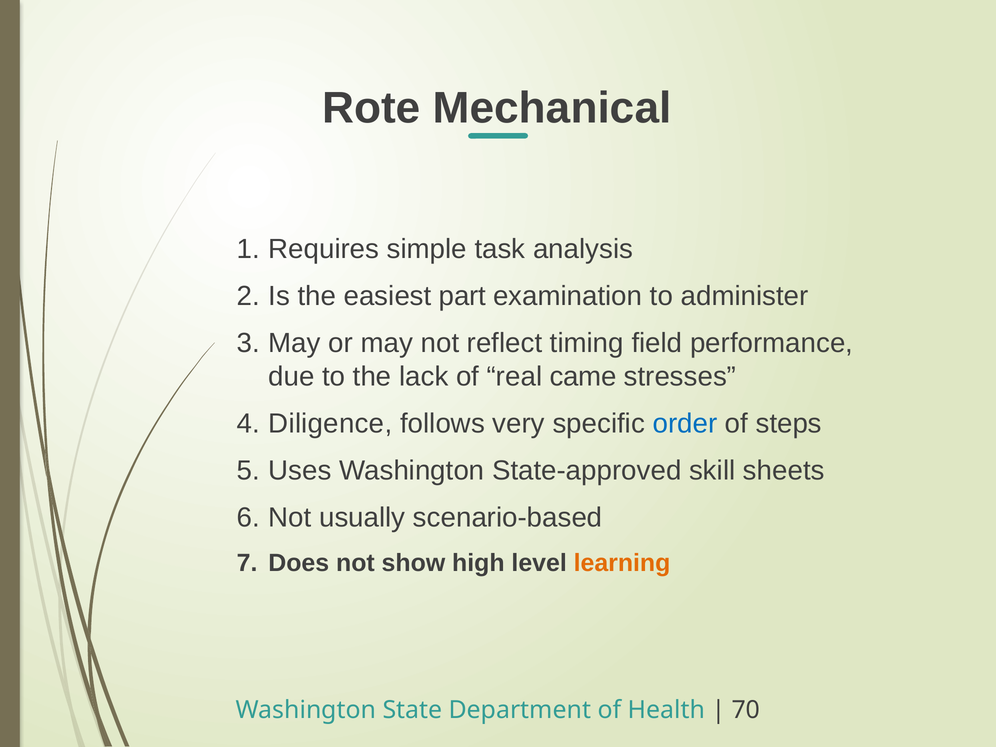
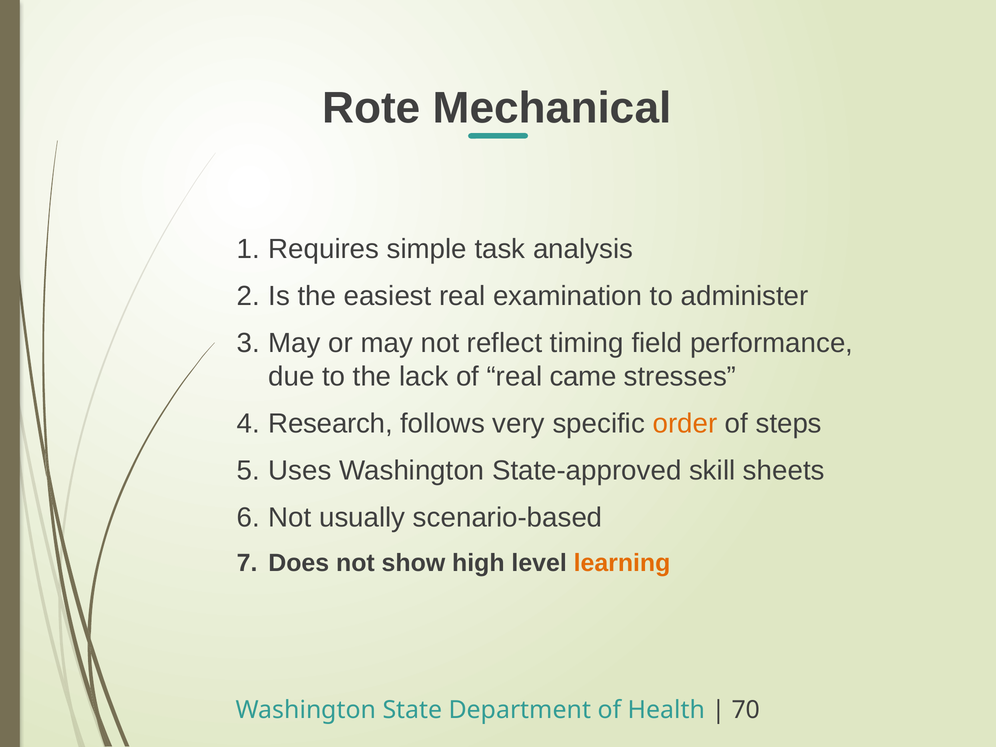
easiest part: part -> real (462, 296)
Diligence: Diligence -> Research (331, 424)
order colour: blue -> orange (685, 424)
